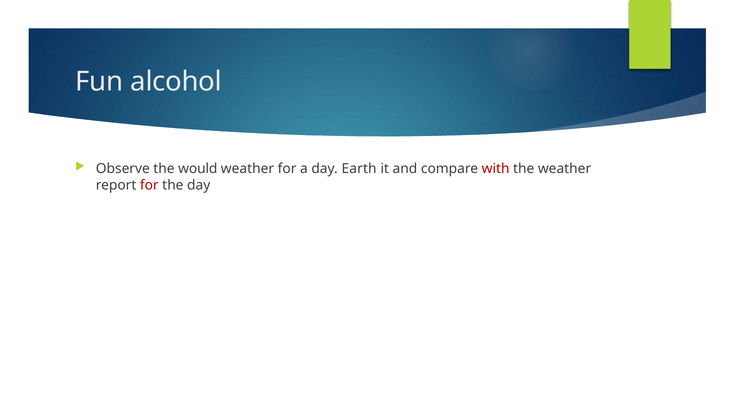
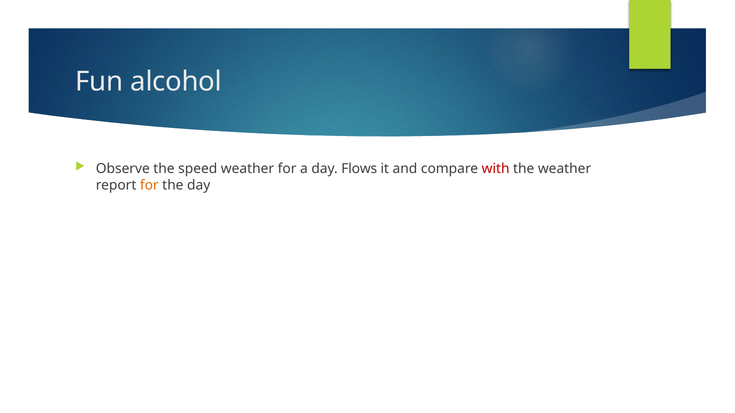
would: would -> speed (198, 169)
Earth: Earth -> Flows (359, 169)
for colour: red -> orange (149, 185)
